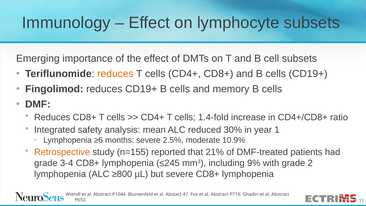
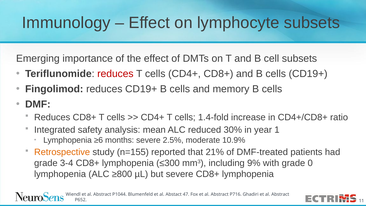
reduces colour: orange -> red (115, 74)
≤245: ≤245 -> ≤300 (168, 163)
2: 2 -> 0 (310, 163)
